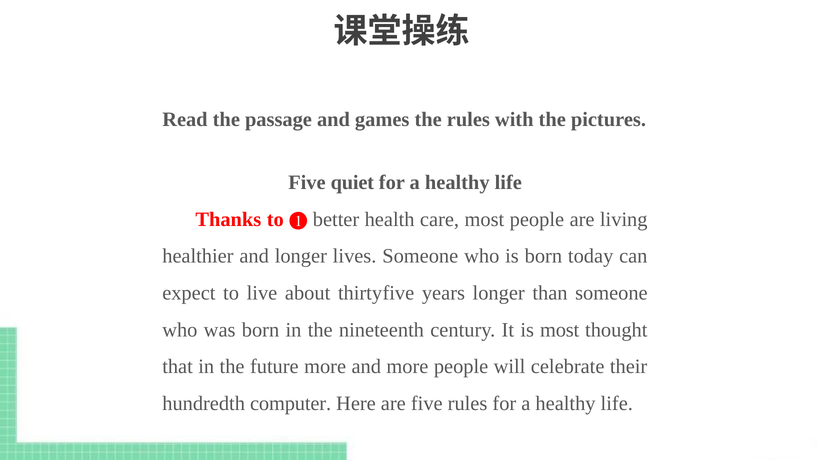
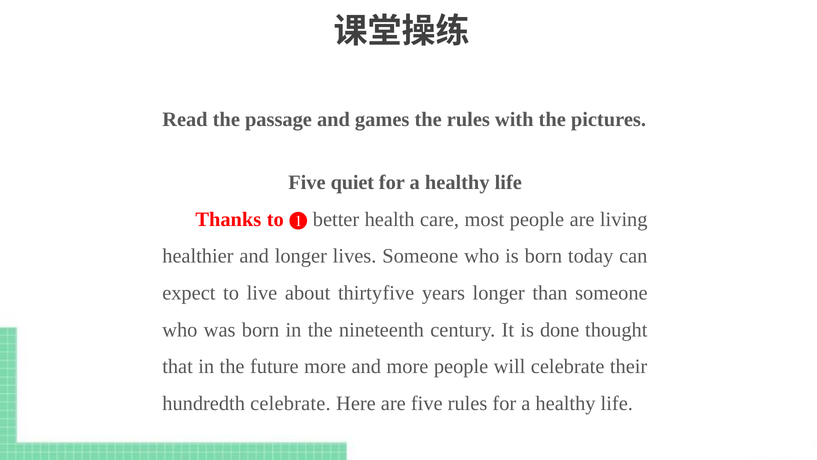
is most: most -> done (560, 330)
hundredth computer: computer -> celebrate (290, 403)
